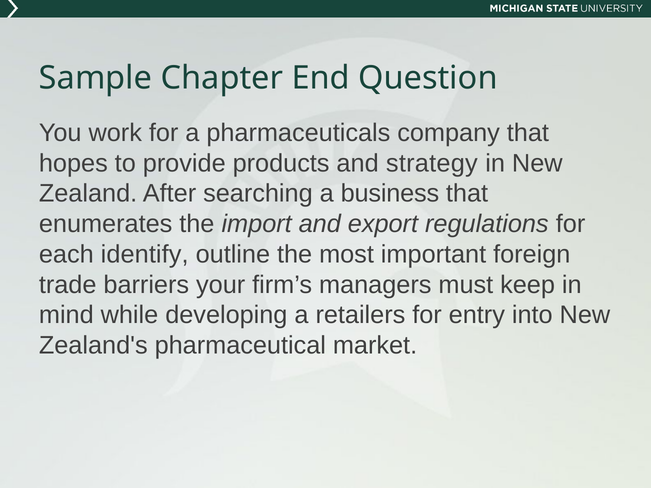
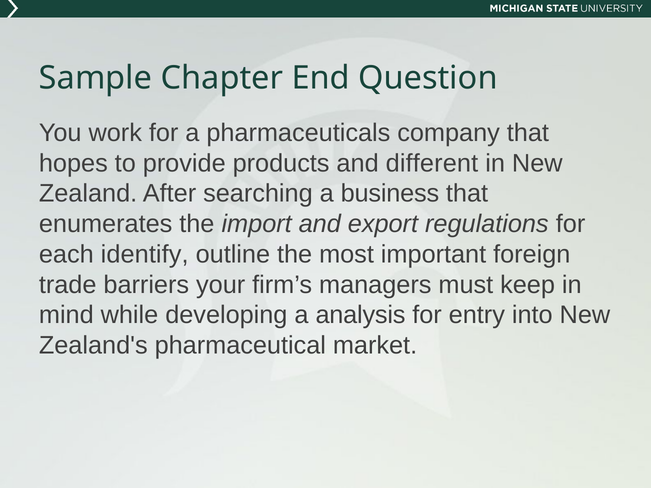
strategy: strategy -> different (432, 163)
retailers: retailers -> analysis (361, 315)
